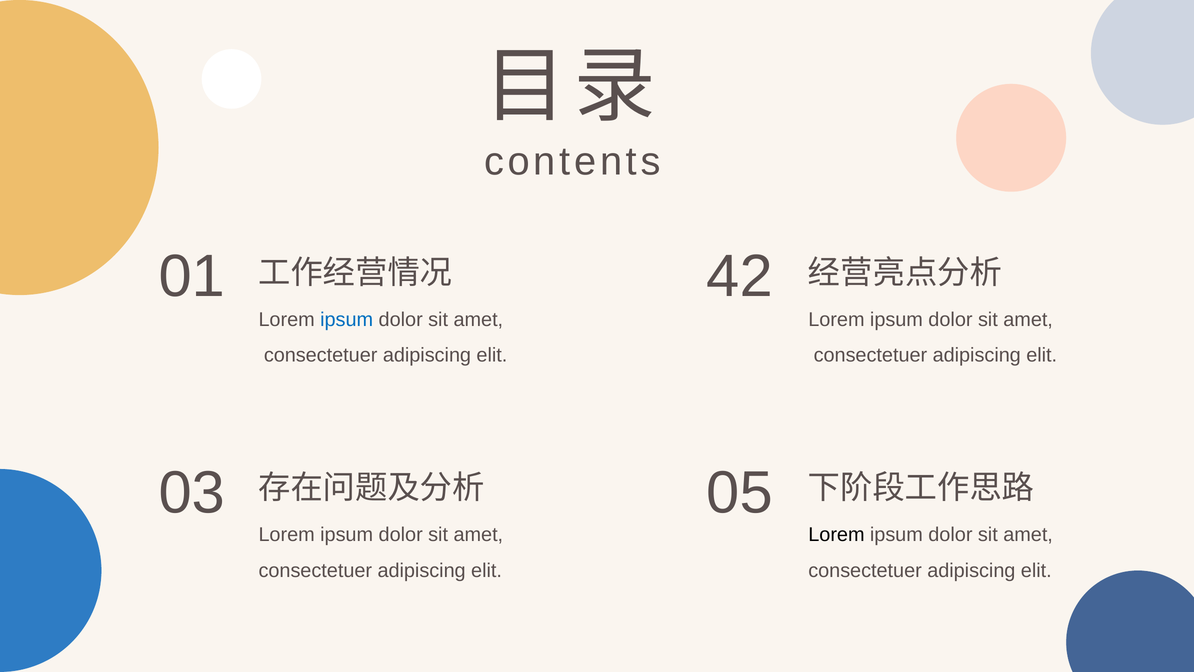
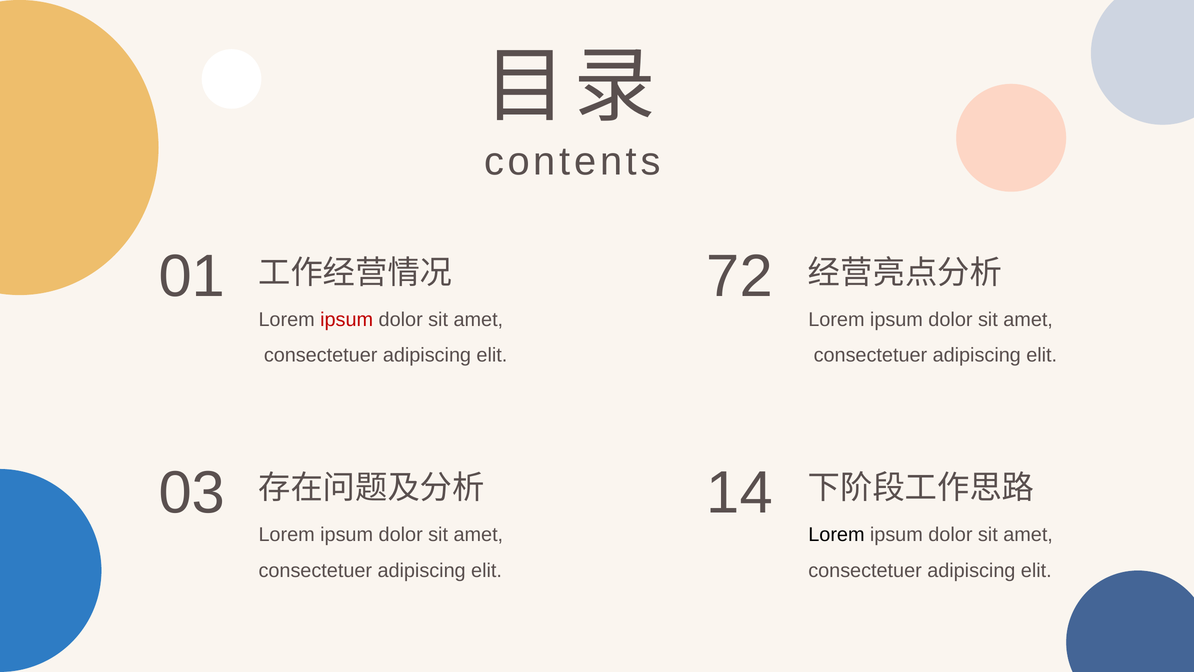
42: 42 -> 72 (740, 277)
ipsum colour: blue -> red (347, 319)
05: 05 -> 14 (740, 493)
